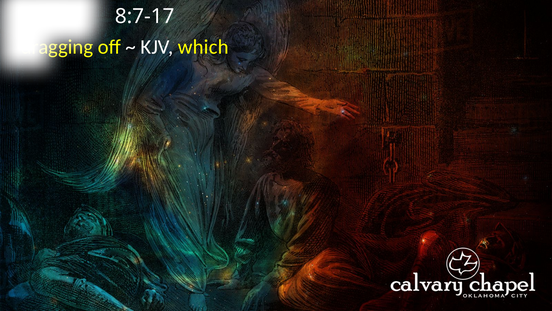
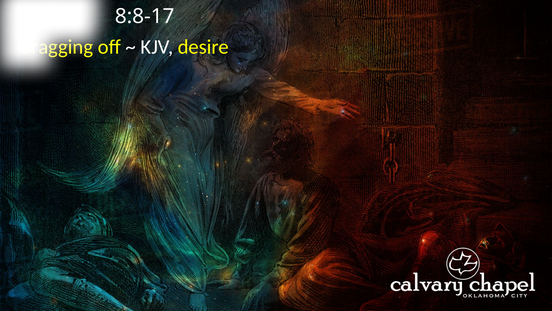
8:7-17: 8:7-17 -> 8:8-17 (145, 16)
which: which -> desire (203, 47)
